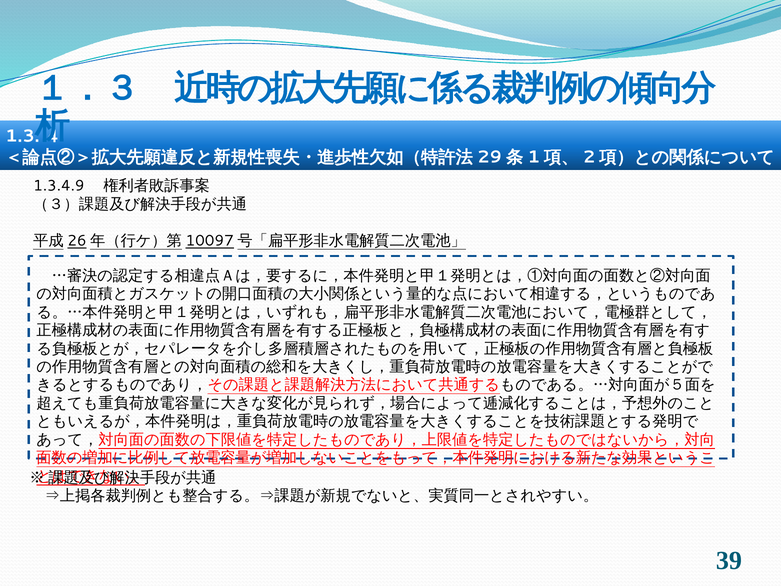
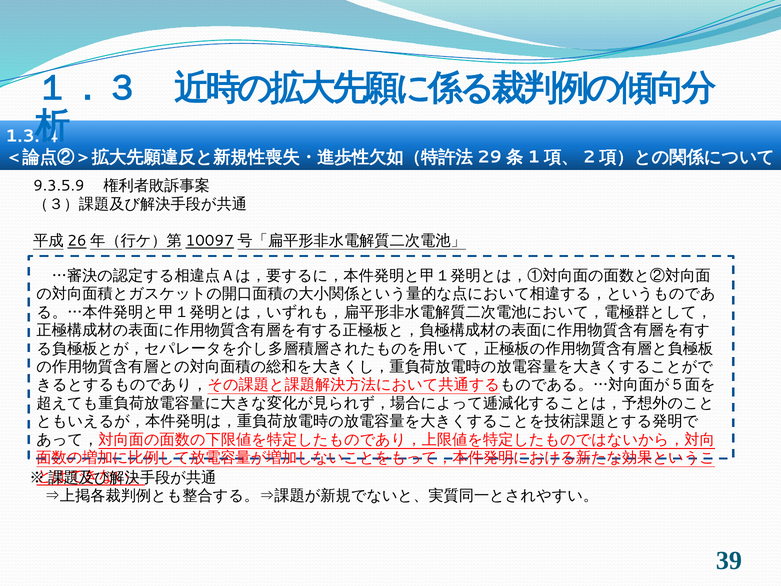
1.3.4.9: 1.3.4.9 -> 9.3.5.9 (59, 186)
